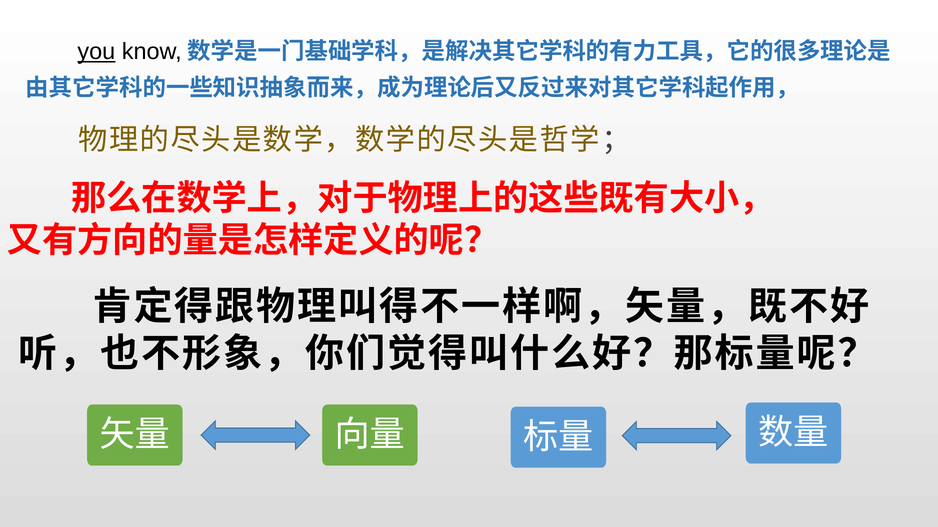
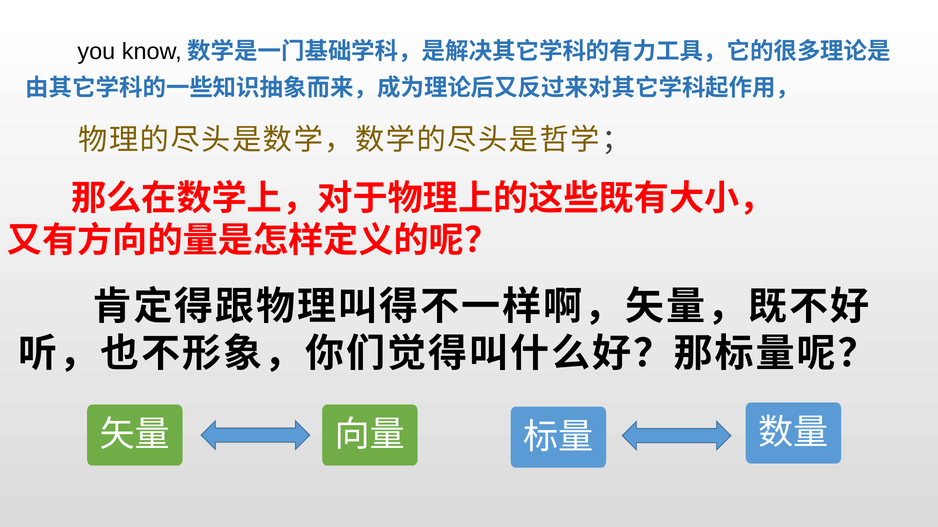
you underline: present -> none (96, 52)
